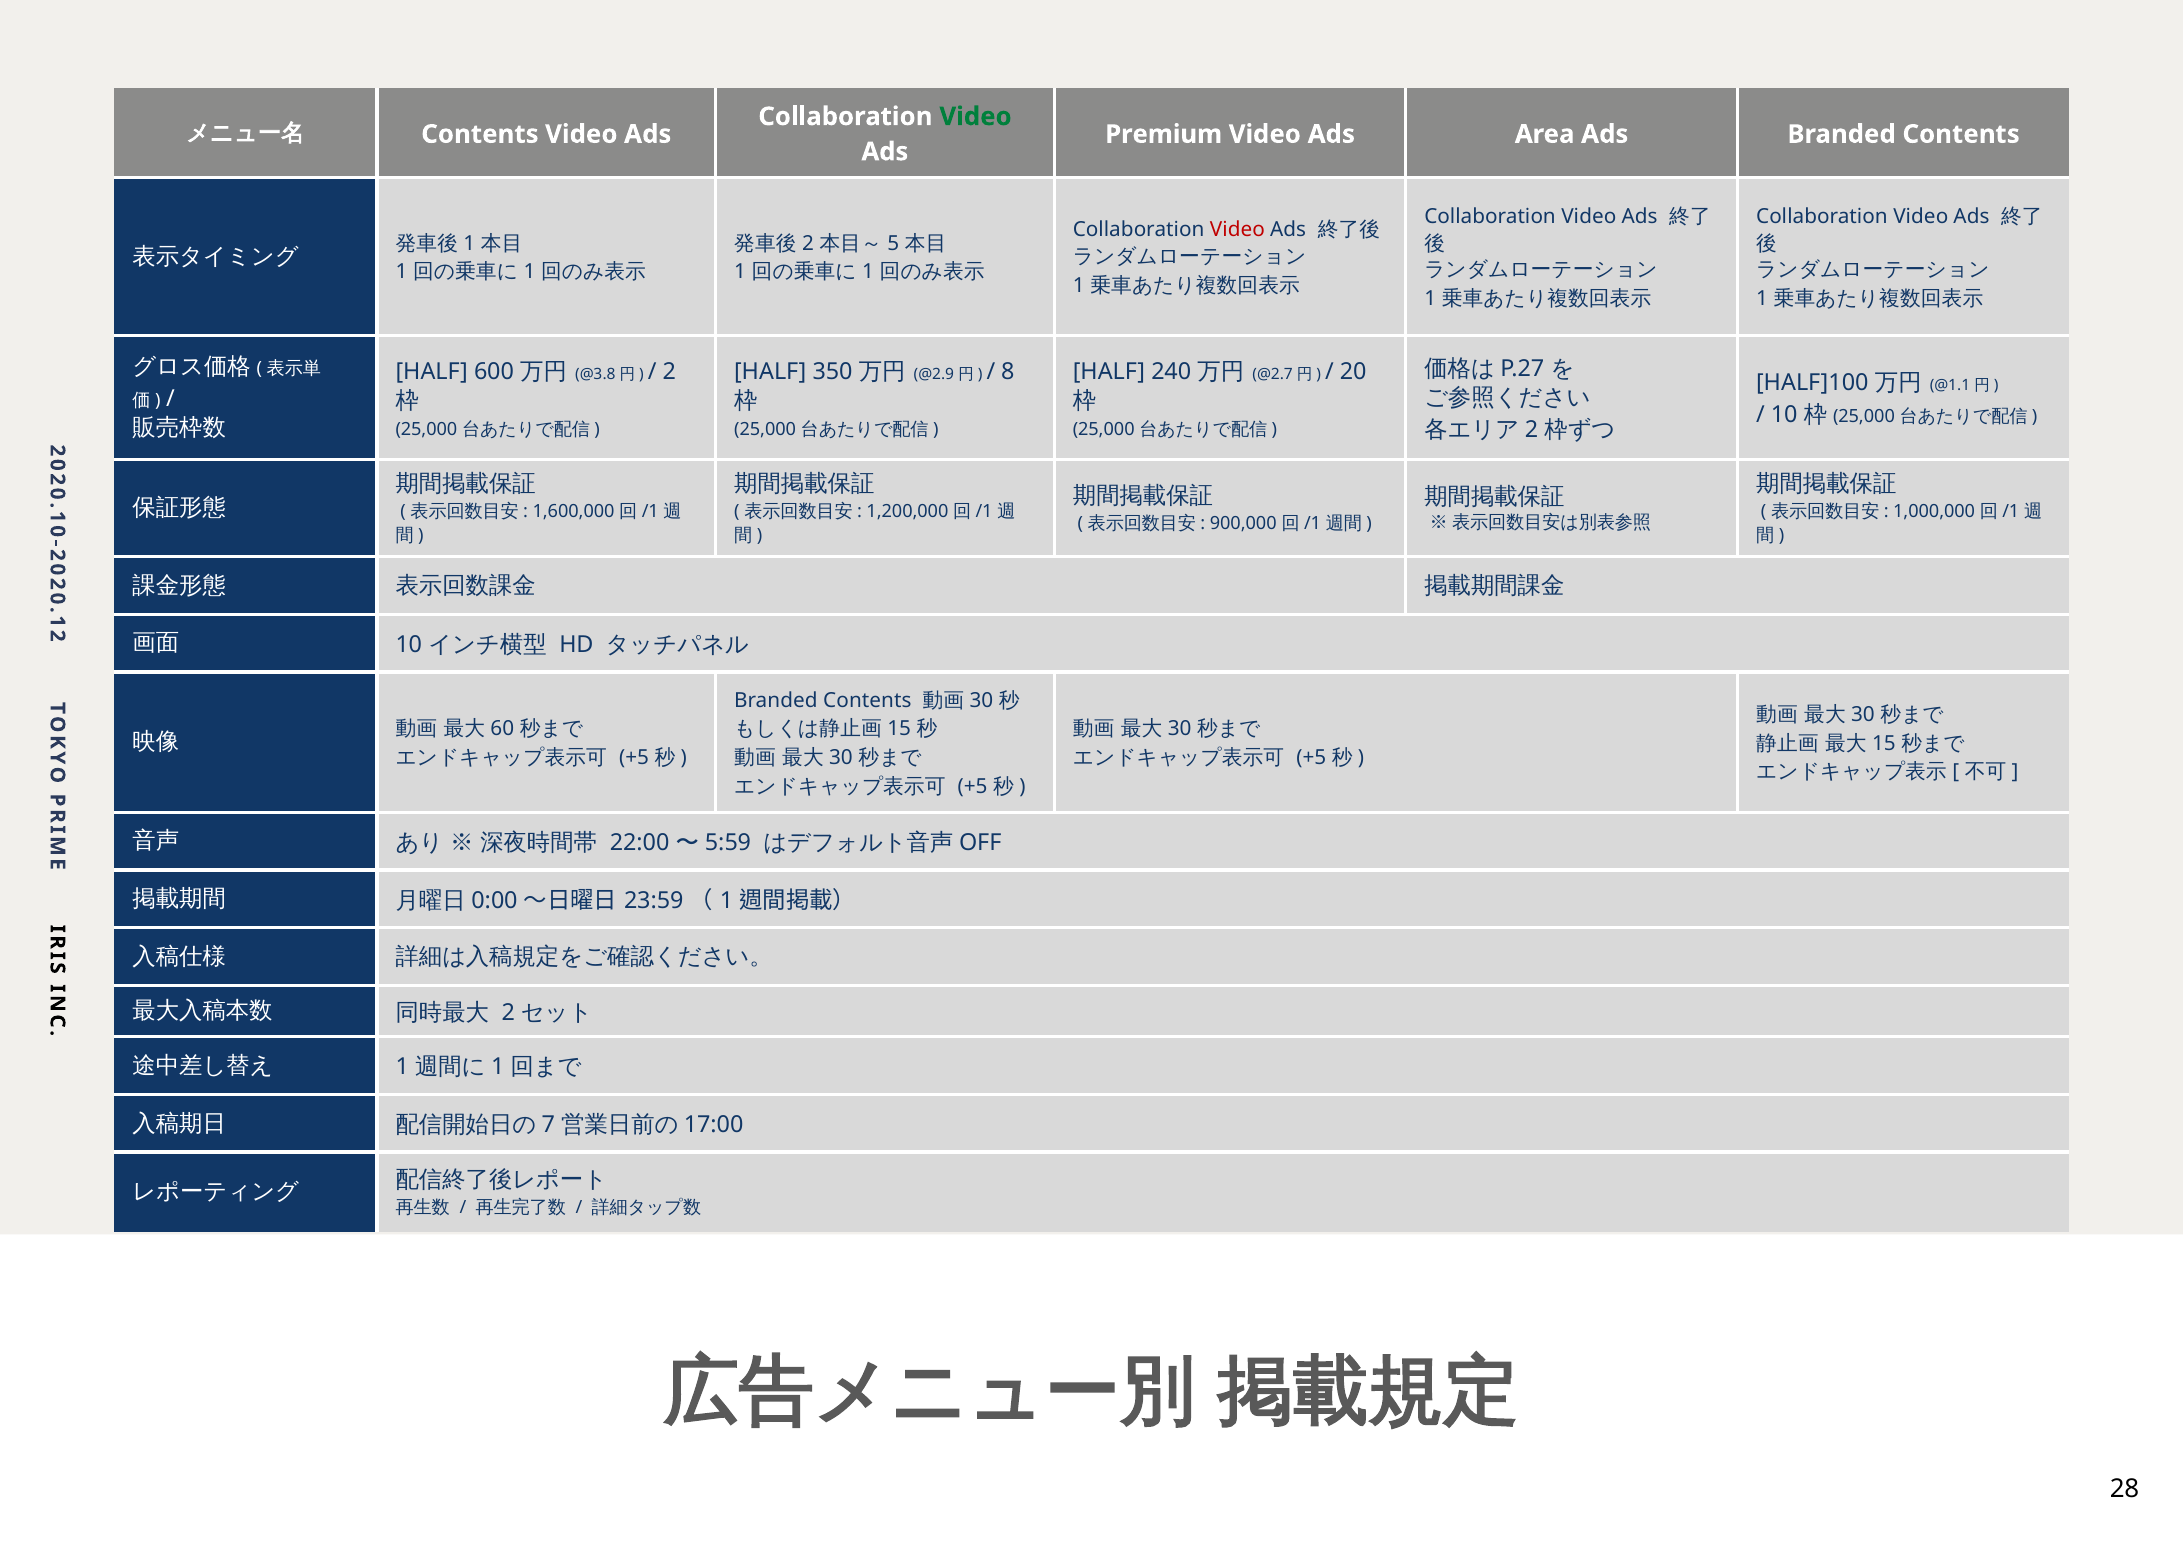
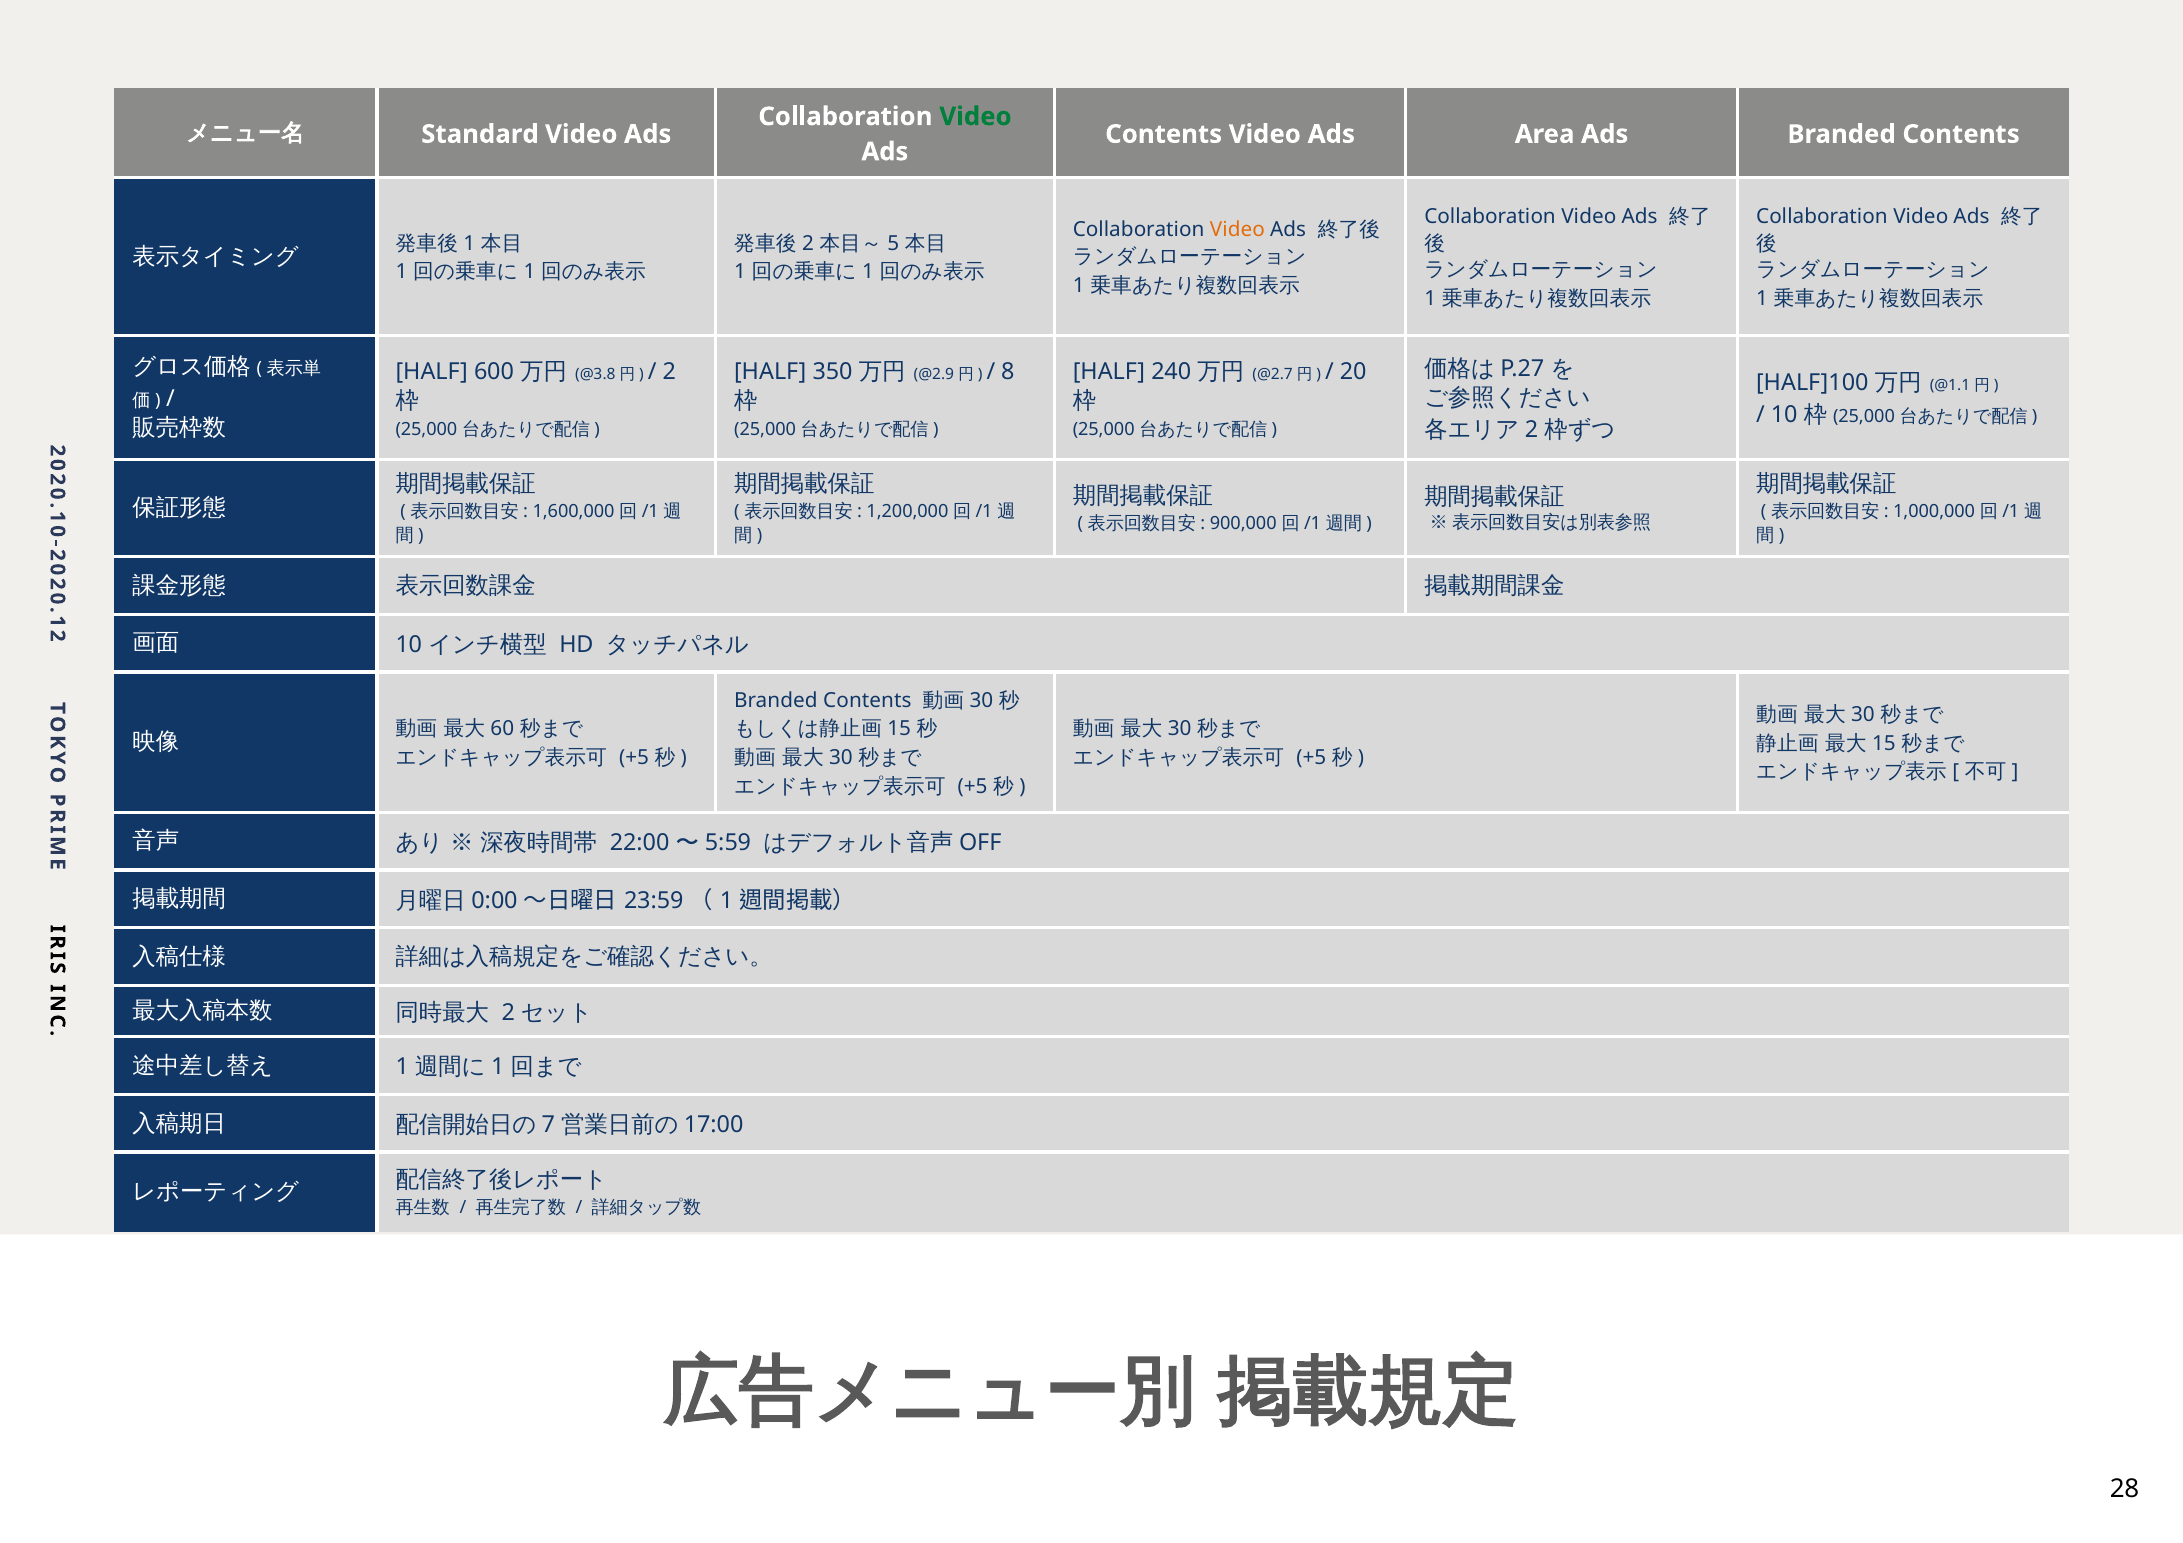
Contents: Contents -> Standard (480, 134)
Premium: Premium -> Contents (1164, 134)
Video colour: red -> orange (1237, 230)
